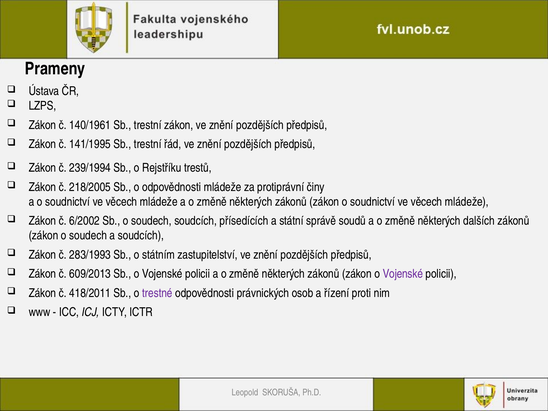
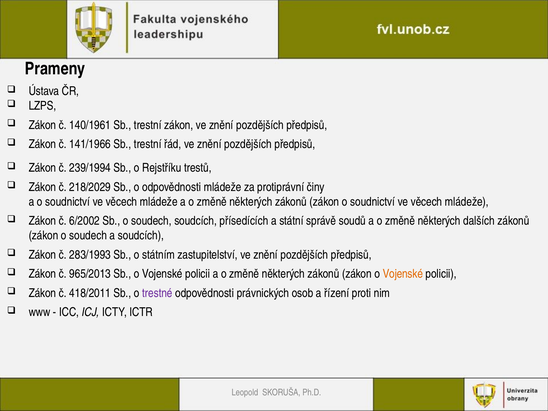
141/1995: 141/1995 -> 141/1966 (90, 144)
218/2005: 218/2005 -> 218/2029 (90, 187)
609/2013: 609/2013 -> 965/2013 (90, 274)
Vojenské colour: purple -> orange (403, 274)
